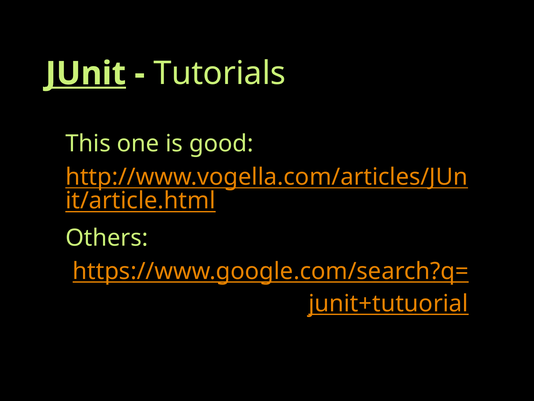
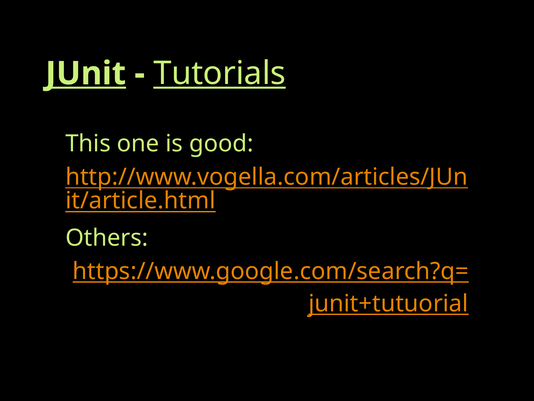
Tutorials underline: none -> present (220, 73)
